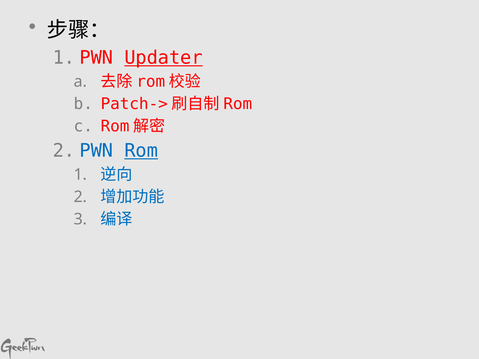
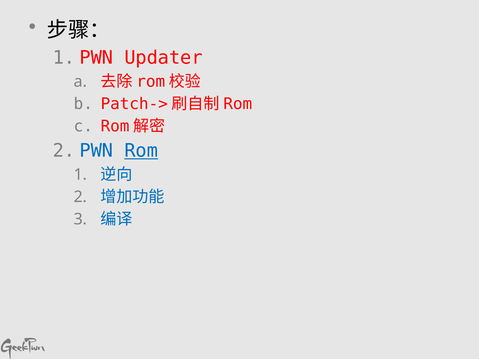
Updater underline: present -> none (164, 58)
